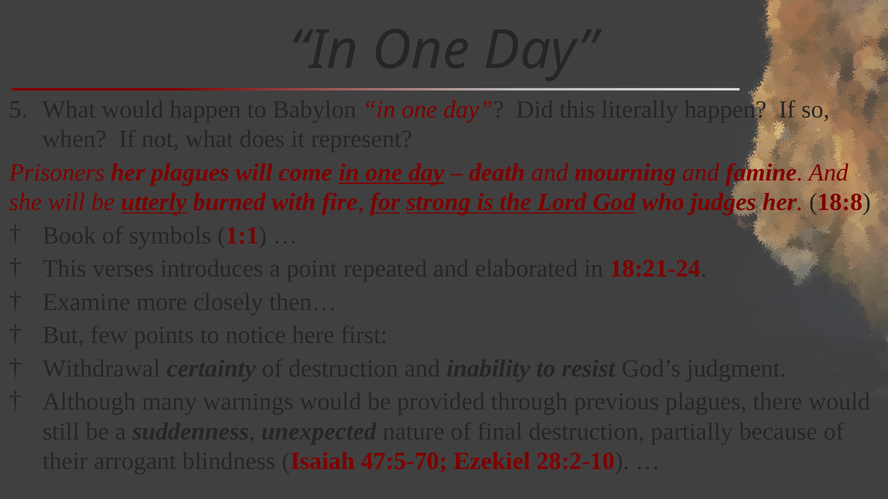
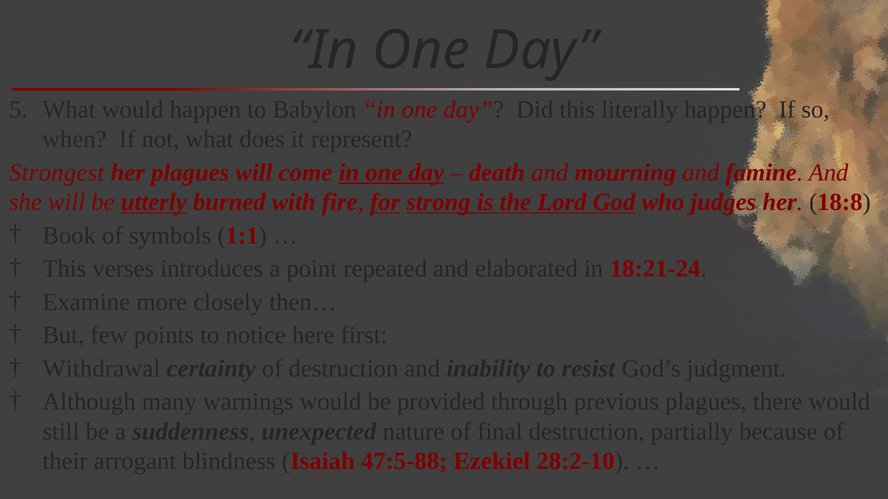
Prisoners: Prisoners -> Strongest (57, 173)
47:5-70: 47:5-70 -> 47:5-88 (404, 461)
